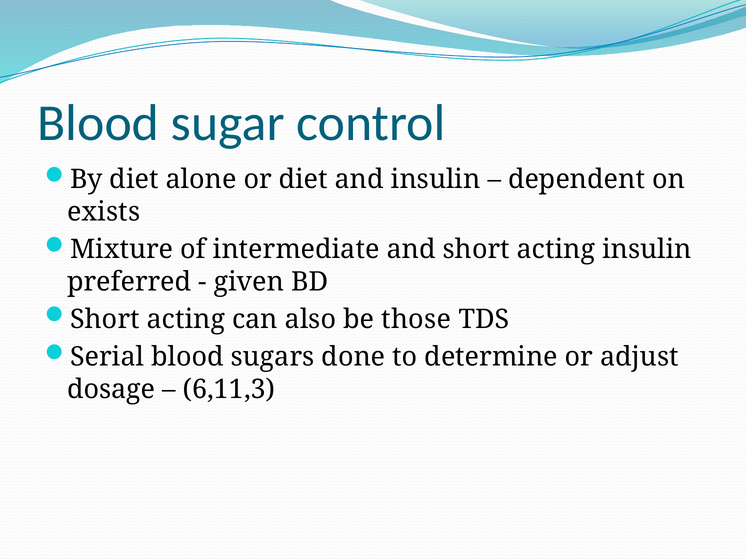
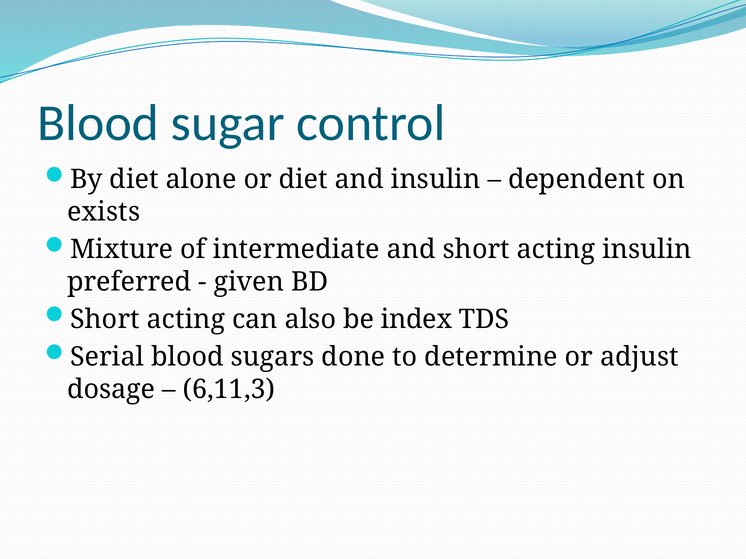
those: those -> index (416, 320)
